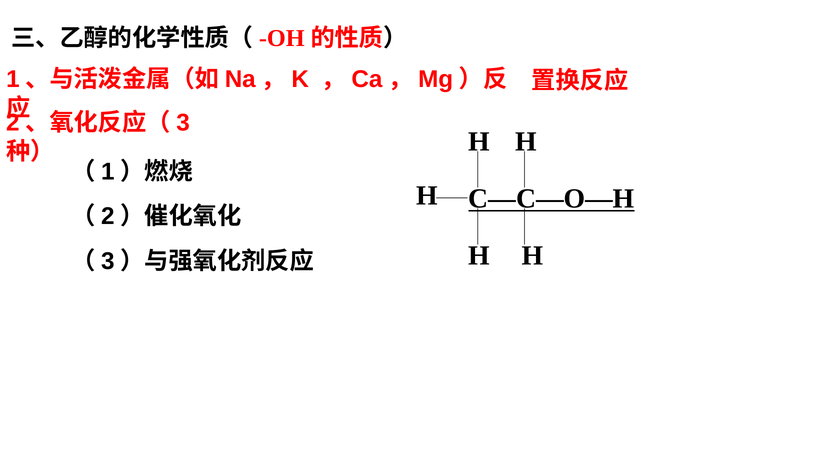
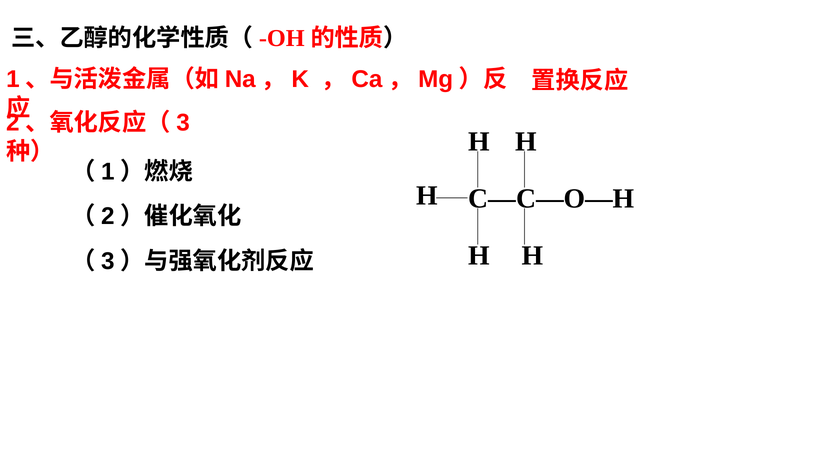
C—C—O—H underline: present -> none (551, 199)
